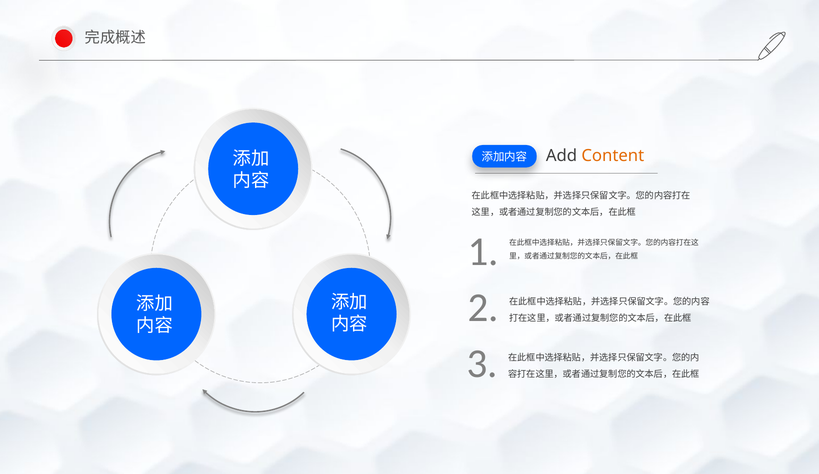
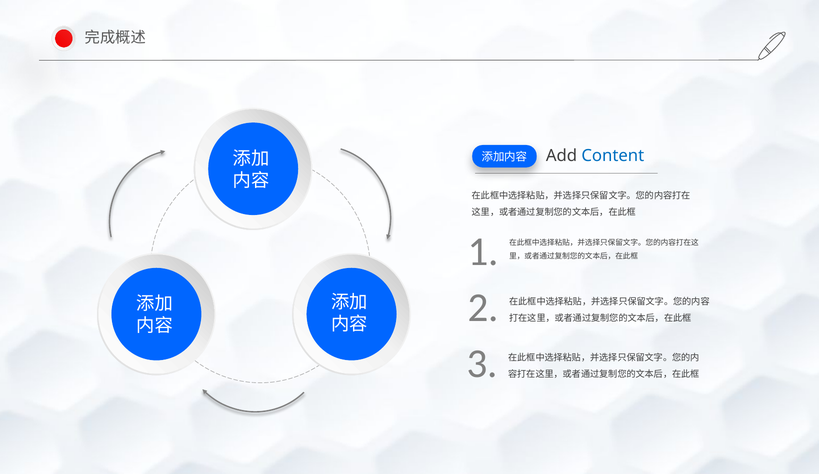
Content colour: orange -> blue (613, 156)
